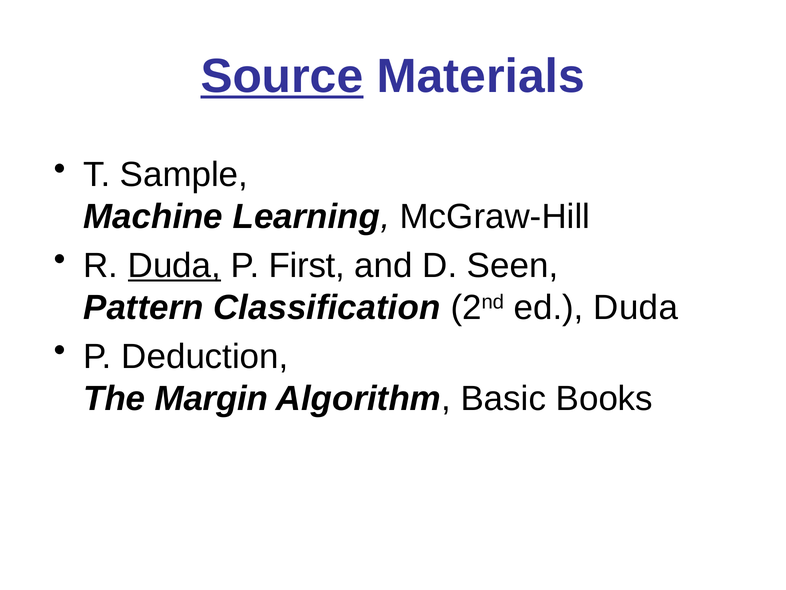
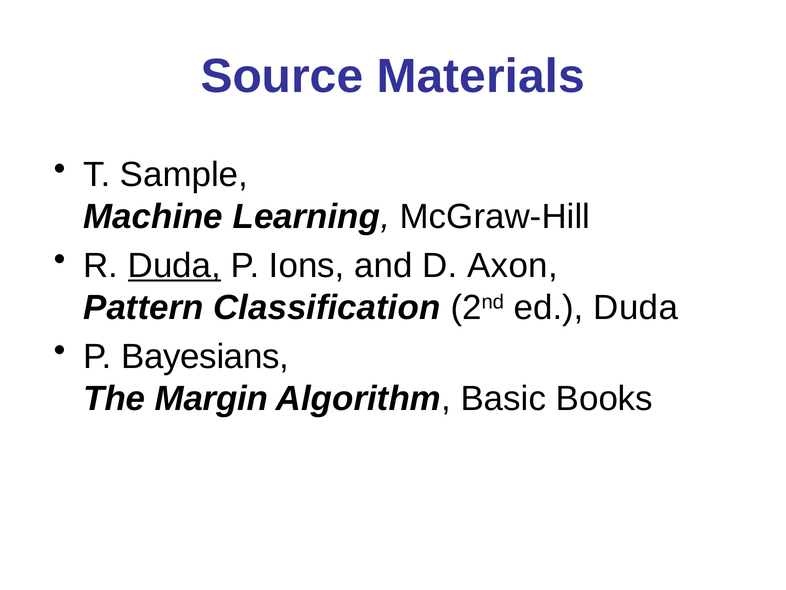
Source underline: present -> none (282, 76)
First: First -> Ions (307, 265)
Seen: Seen -> Axon (512, 265)
Deduction: Deduction -> Bayesians (205, 356)
